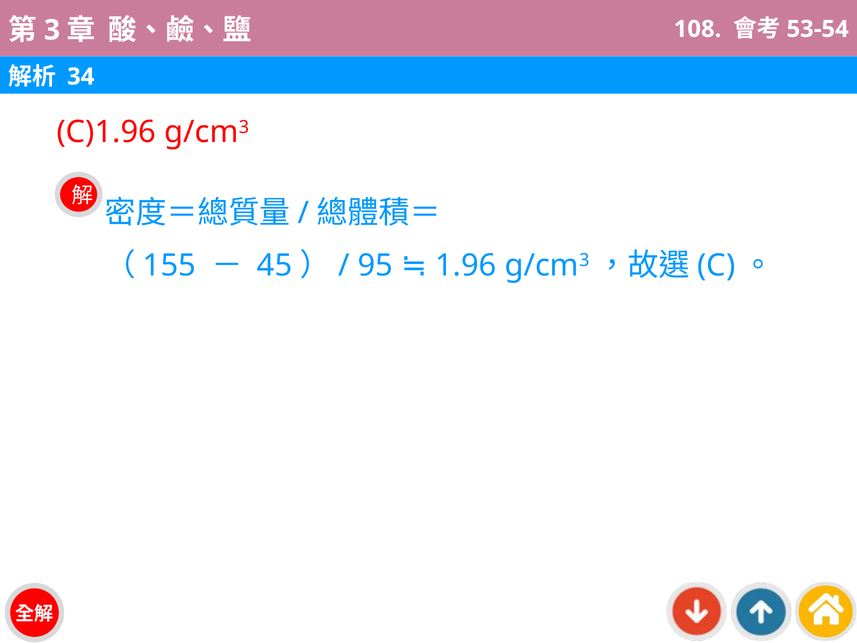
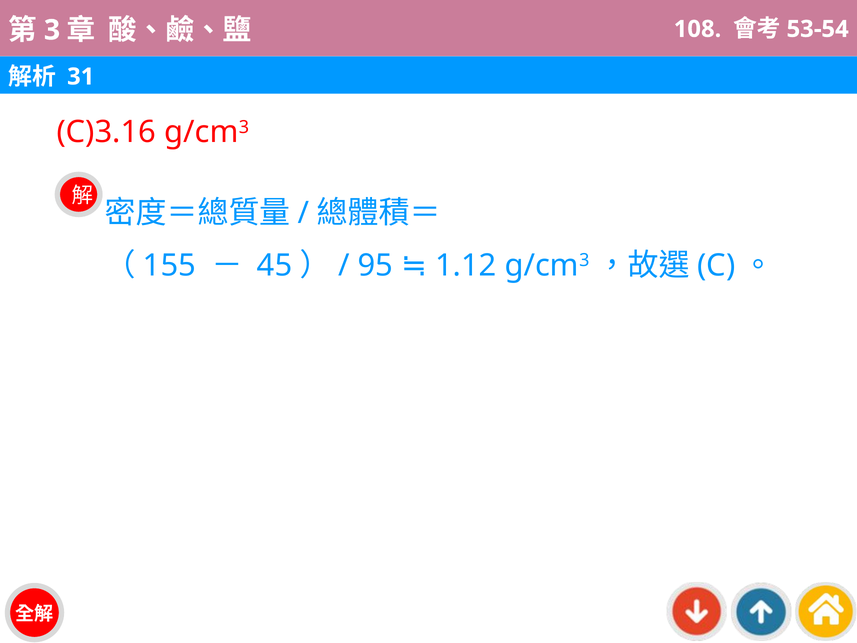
34: 34 -> 31 (81, 77)
C)1.96: C)1.96 -> C)3.16 (106, 132)
1.96: 1.96 -> 1.12 (466, 265)
